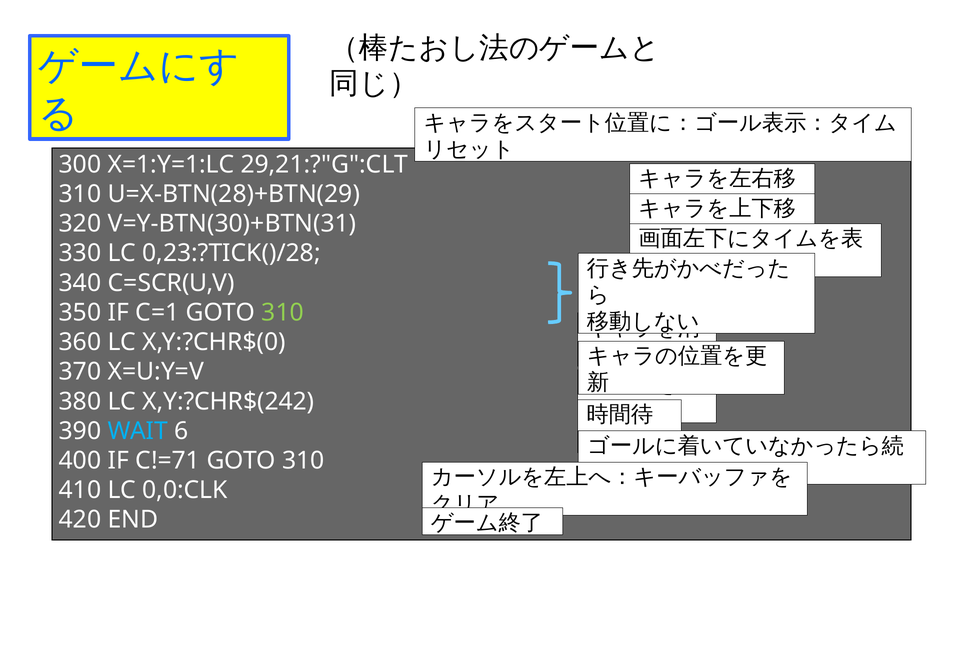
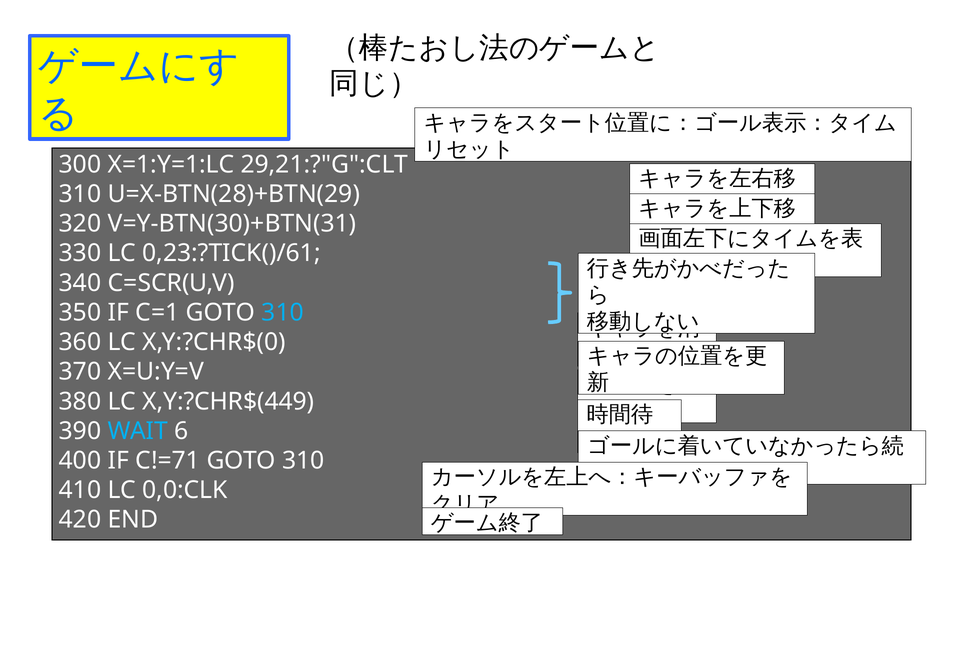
0,23:?TICK()/28: 0,23:?TICK()/28 -> 0,23:?TICK()/61 (231, 254)
310 colour: light green -> light blue (283, 313)
X,Y:?CHR$(242: X,Y:?CHR$(242 -> X,Y:?CHR$(449 (228, 402)
